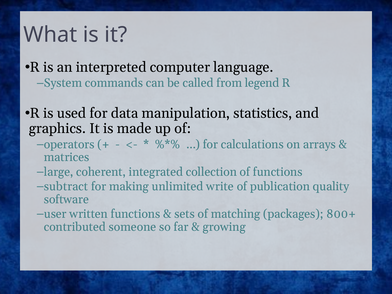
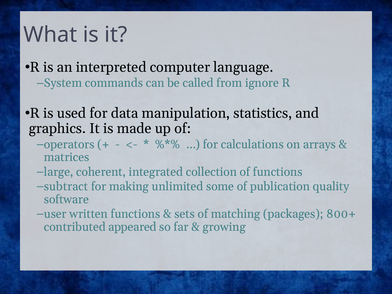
legend: legend -> ignore (262, 83)
write: write -> some (220, 186)
someone: someone -> appeared (132, 227)
